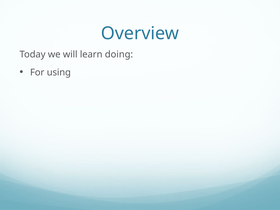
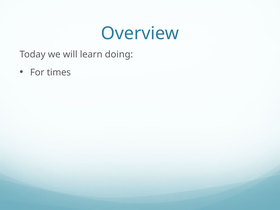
using: using -> times (59, 72)
